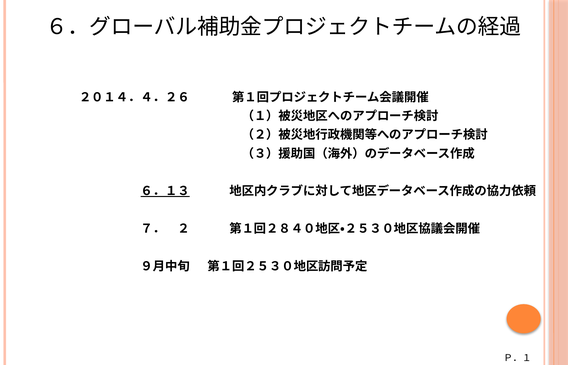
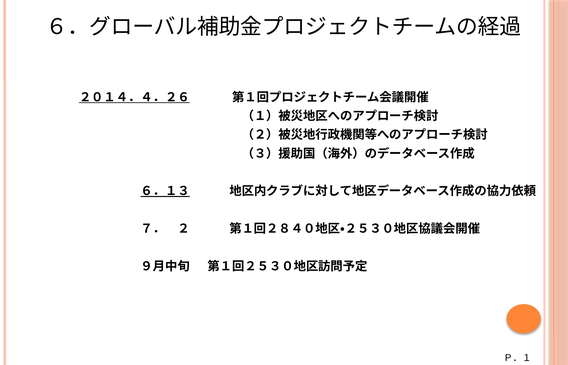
２０１４．４．２６ underline: none -> present (134, 97)
